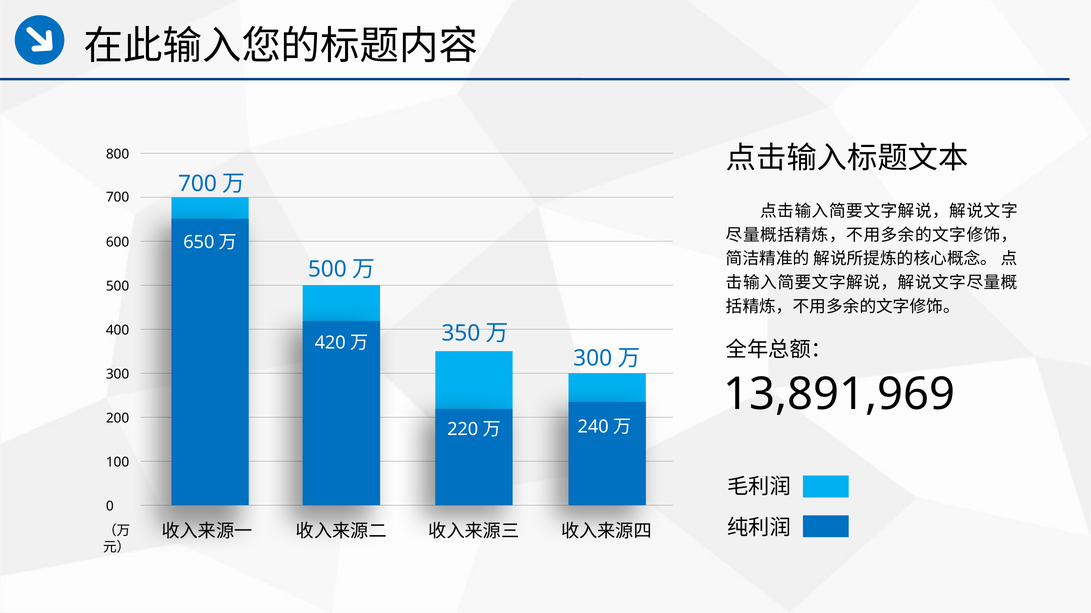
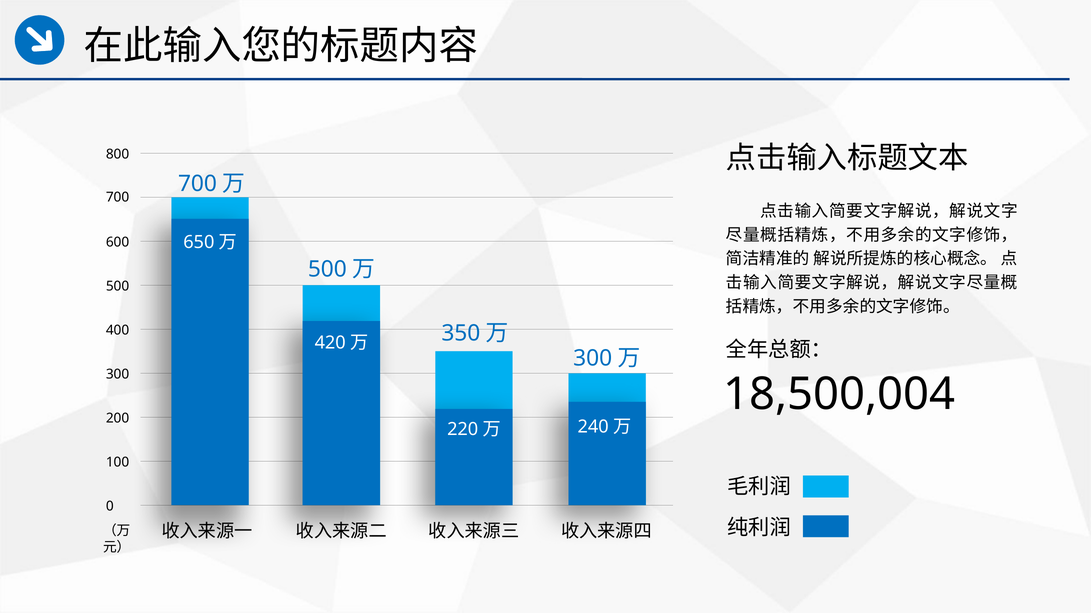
13,891,969: 13,891,969 -> 18,500,004 (839, 395)
